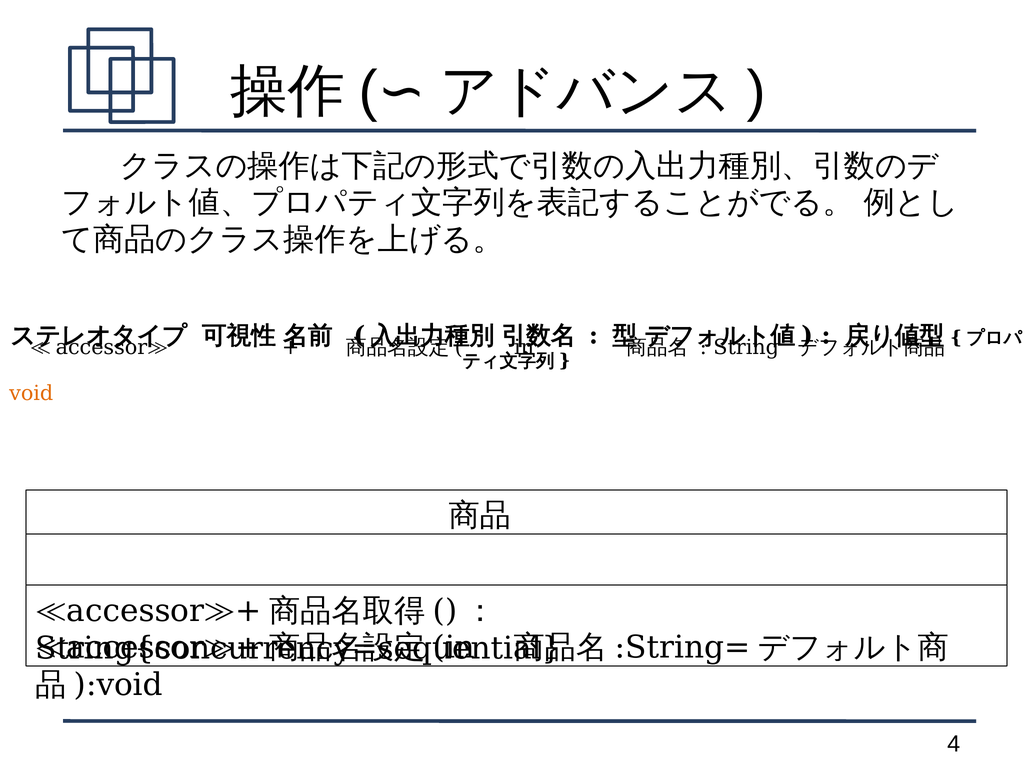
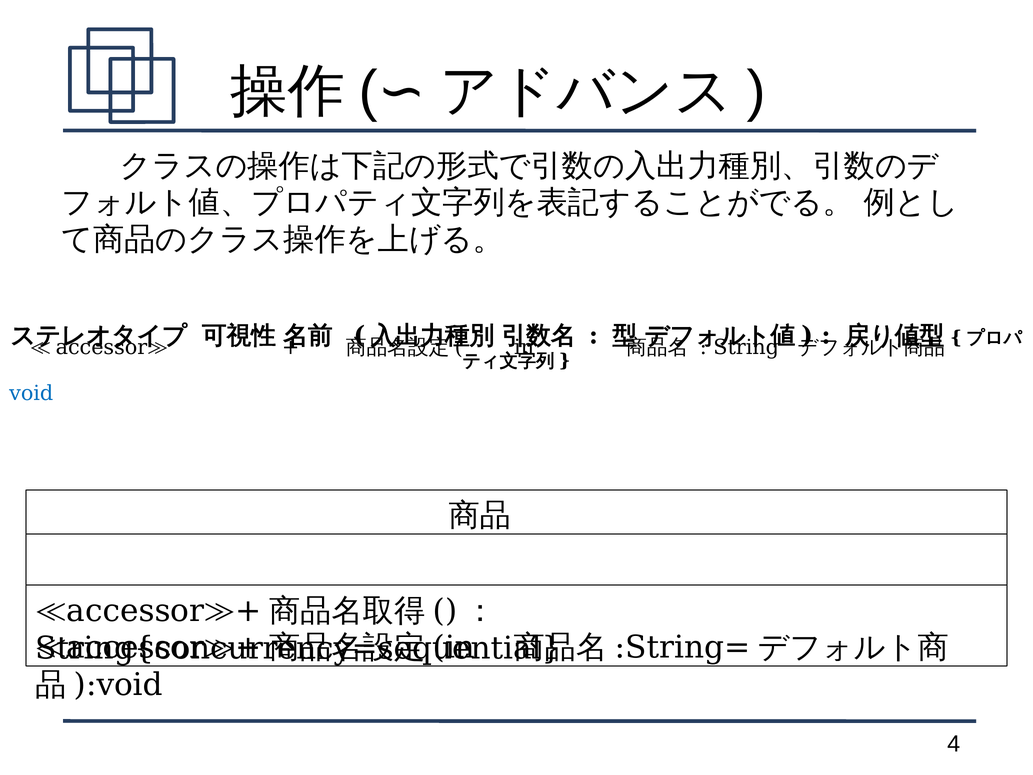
void colour: orange -> blue (31, 393)
